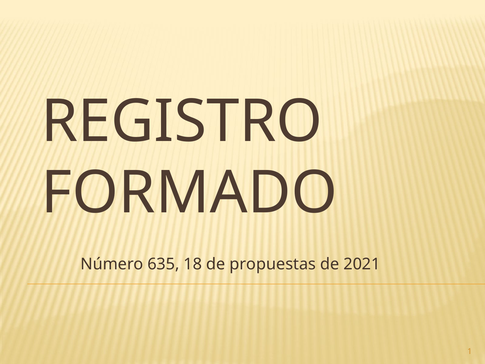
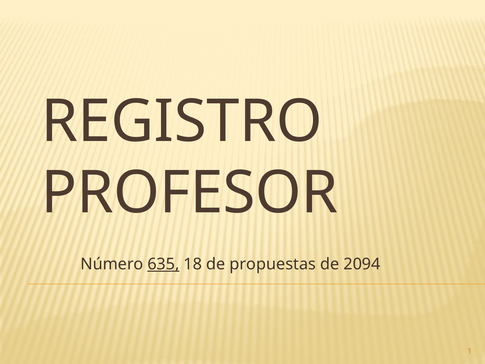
FORMADO: FORMADO -> PROFESOR (190, 193)
635 underline: none -> present (163, 264)
2021: 2021 -> 2094 (362, 264)
